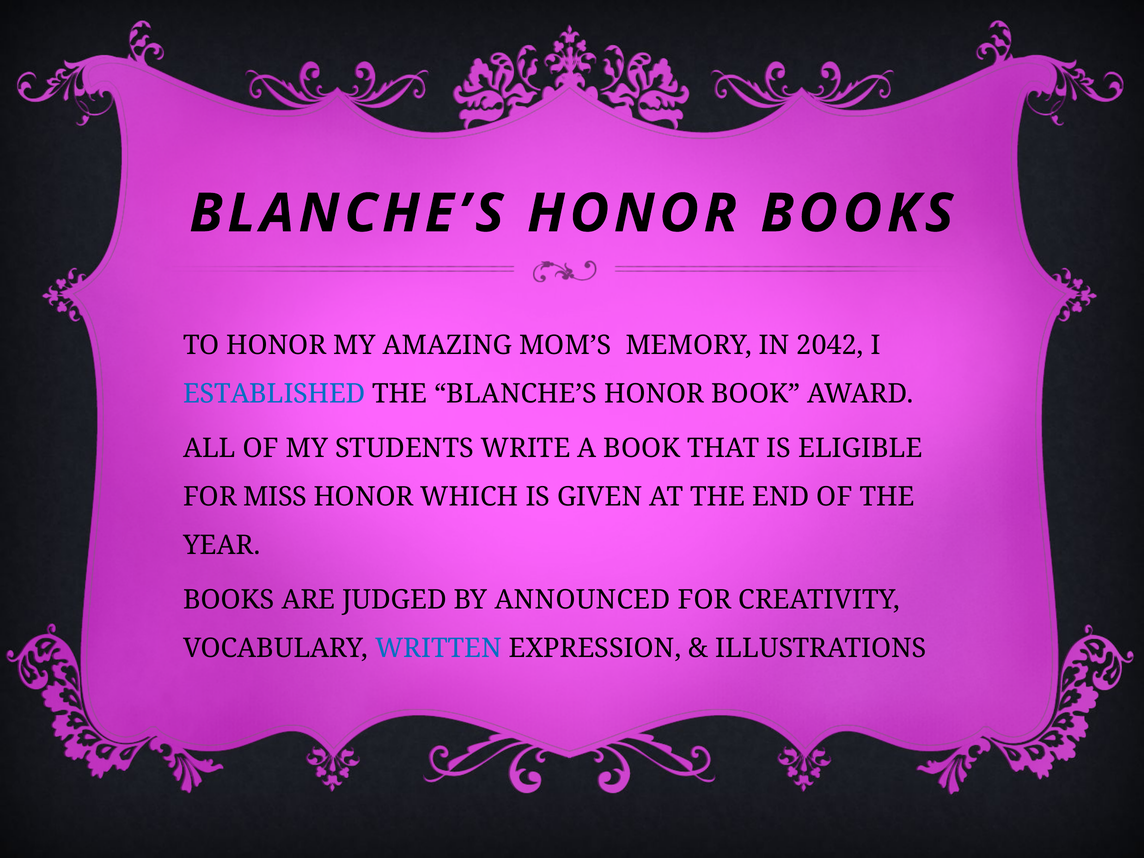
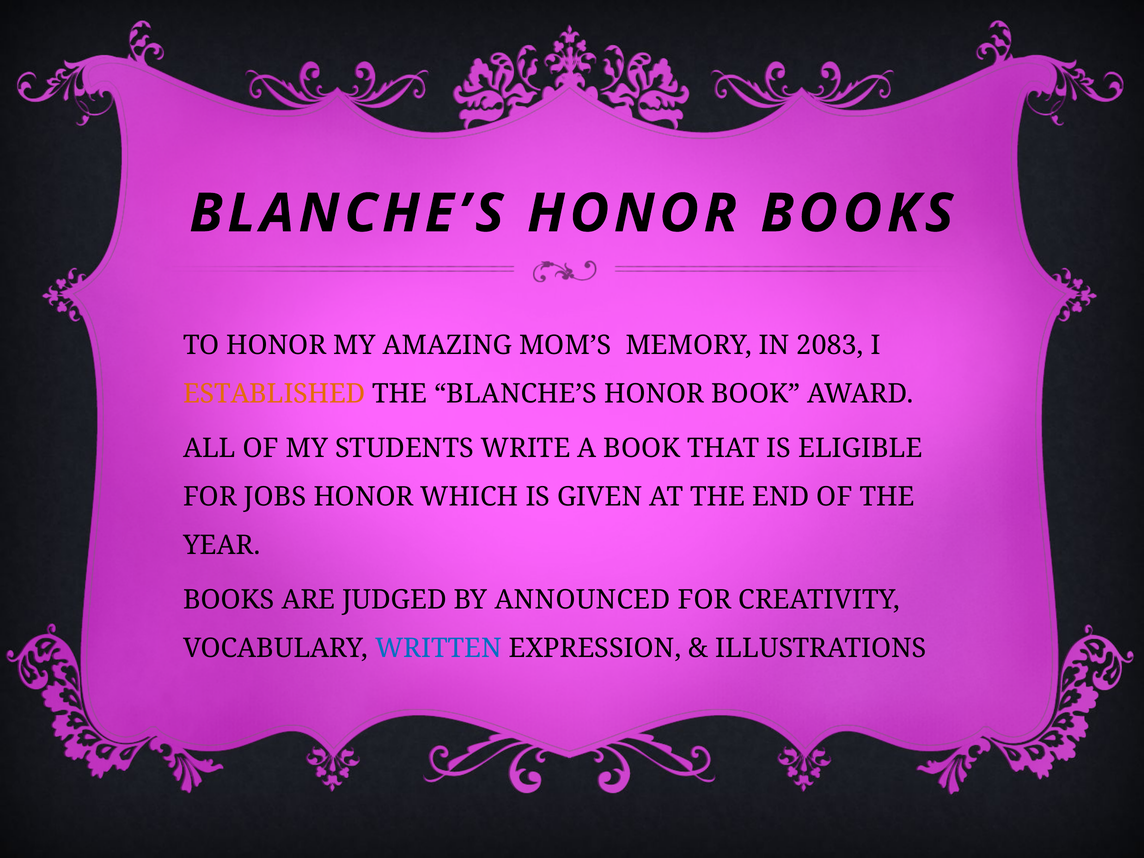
2042: 2042 -> 2083 (830, 345)
ESTABLISHED colour: blue -> orange (274, 394)
MISS: MISS -> JOBS (275, 497)
